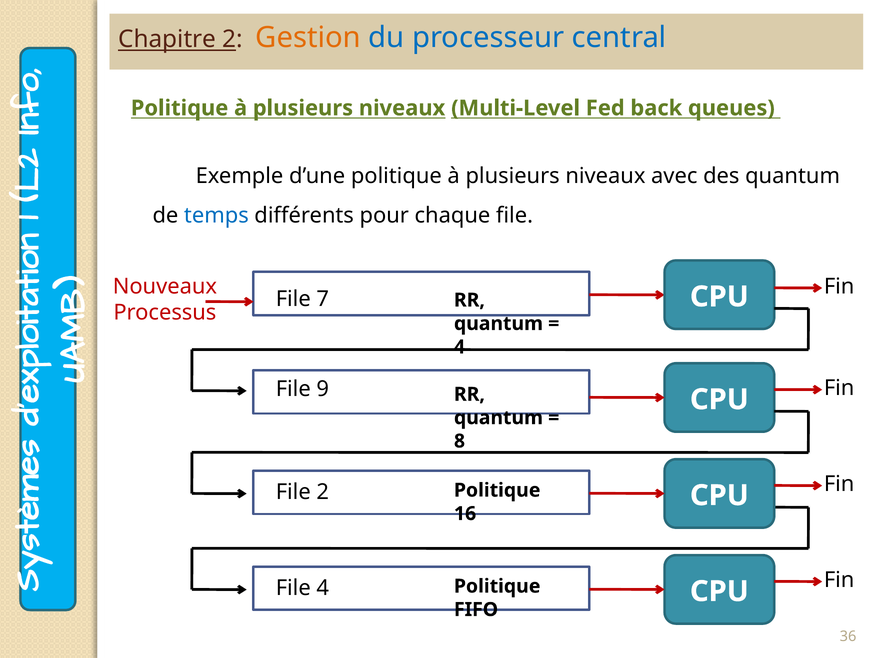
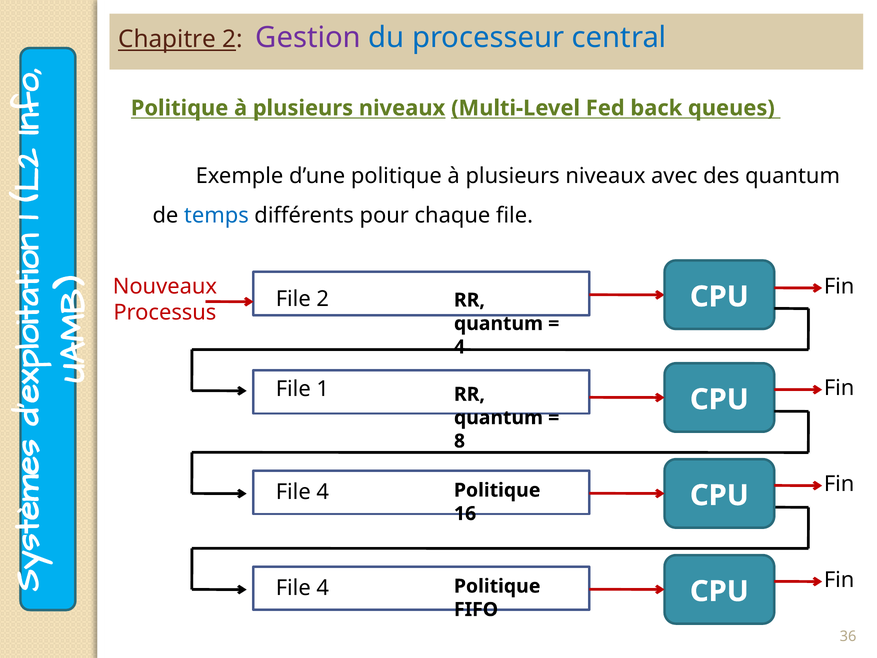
Gestion colour: orange -> purple (308, 38)
File 7: 7 -> 2 (323, 299)
File 9: 9 -> 1 (323, 389)
2: 2 -> 4 (323, 492)
